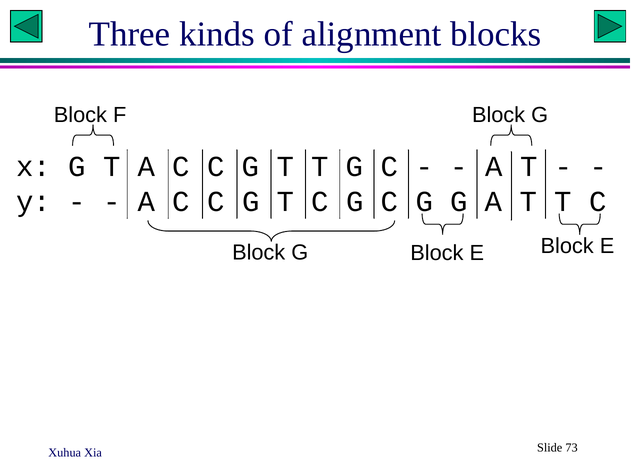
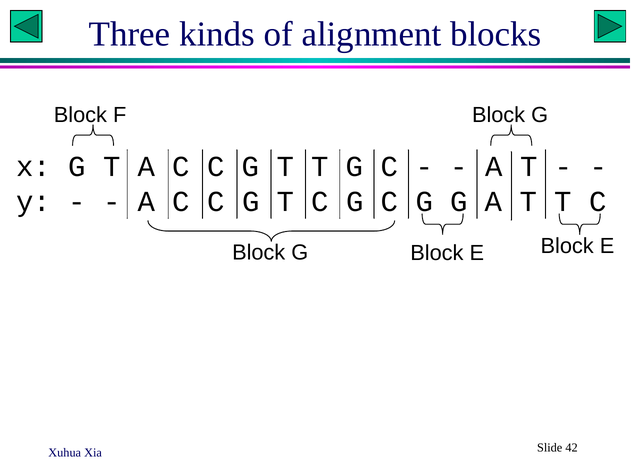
73: 73 -> 42 (572, 448)
